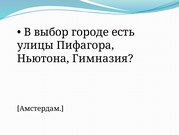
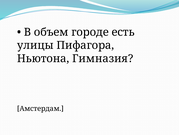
выбор: выбор -> объем (51, 32)
